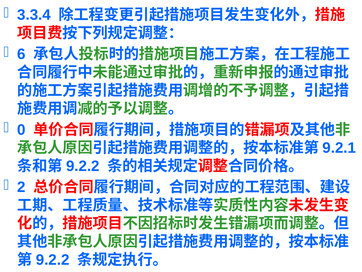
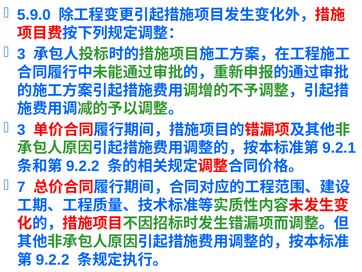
3.3.4: 3.3.4 -> 5.9.0 (34, 15)
6: 6 -> 3 (21, 54)
0: 0 -> 3 (21, 130)
2: 2 -> 7 (21, 187)
